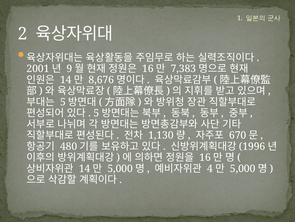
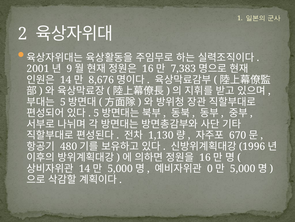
4: 4 -> 0 (210, 168)
